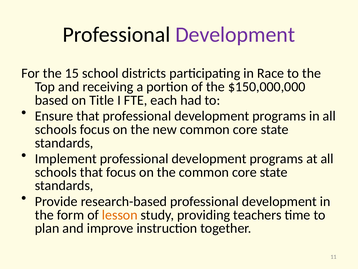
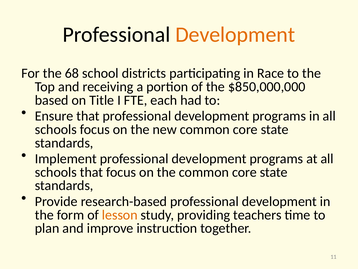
Development colour: purple -> orange (235, 35)
15: 15 -> 68 (72, 73)
$150,000,000: $150,000,000 -> $850,000,000 (267, 87)
